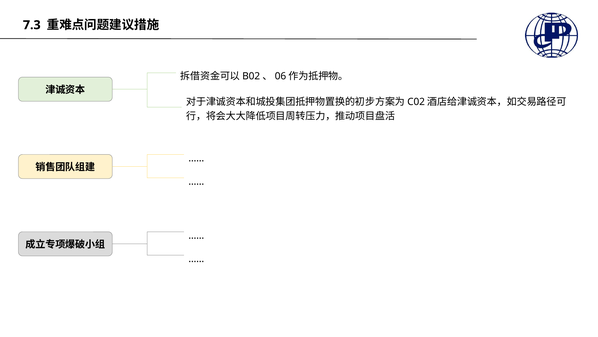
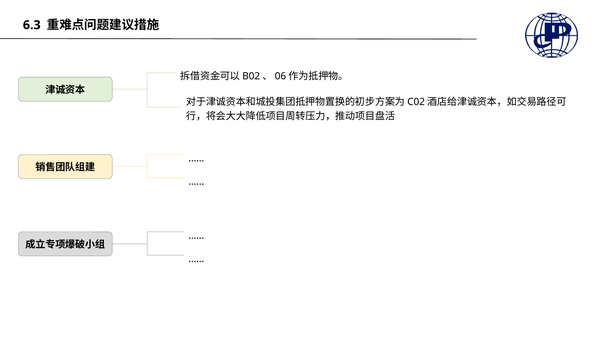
7.3: 7.3 -> 6.3 (32, 25)
